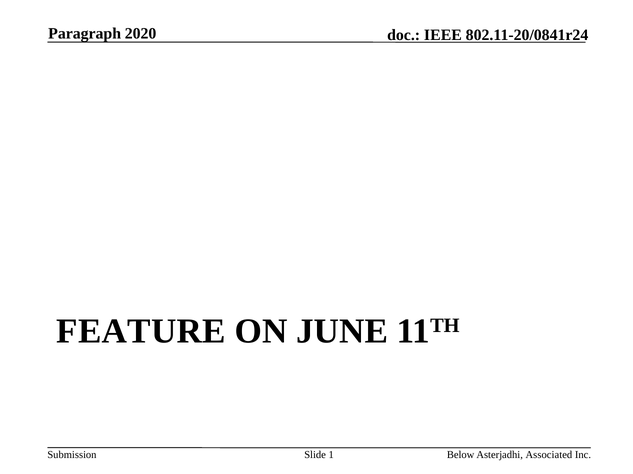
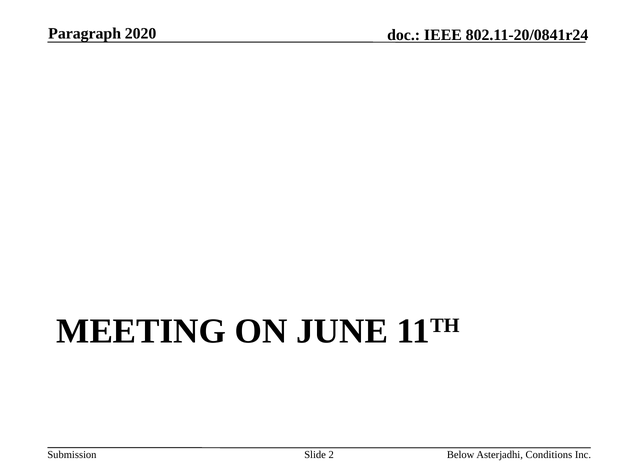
FEATURE: FEATURE -> MEETING (141, 332)
1: 1 -> 2 (331, 455)
Associated: Associated -> Conditions (549, 455)
